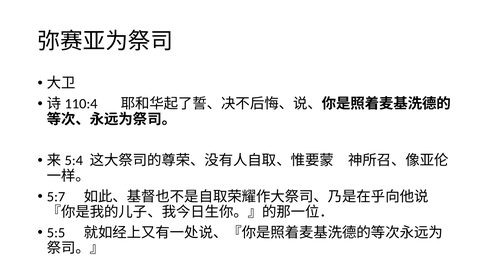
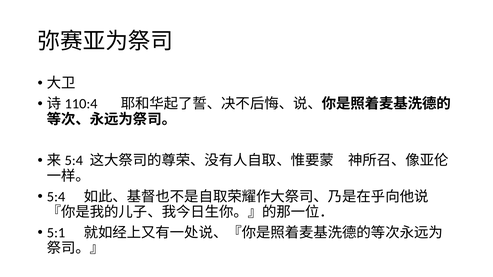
5:7: 5:7 -> 5:4 (56, 197)
5:5: 5:5 -> 5:1 (56, 233)
